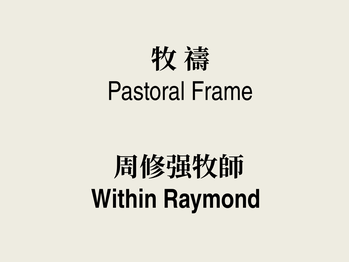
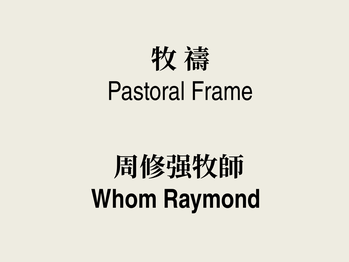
Within: Within -> Whom (124, 199)
